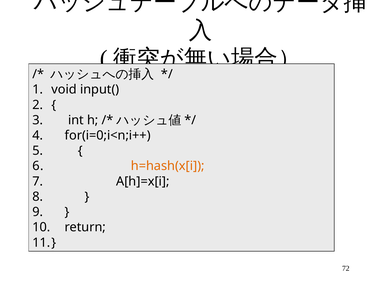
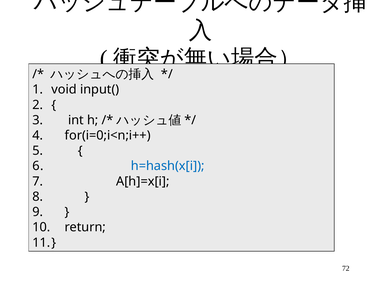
h=hash(x[i colour: orange -> blue (168, 166)
